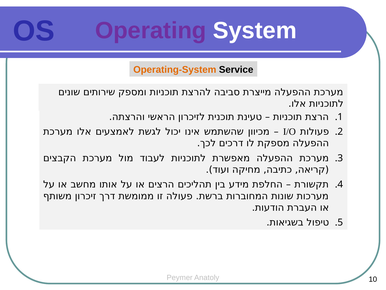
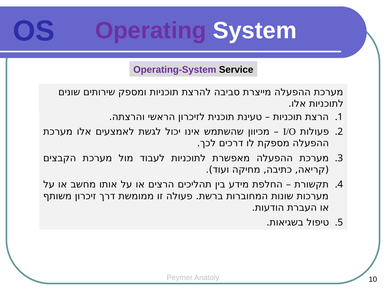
Operating-System colour: orange -> purple (175, 69)
